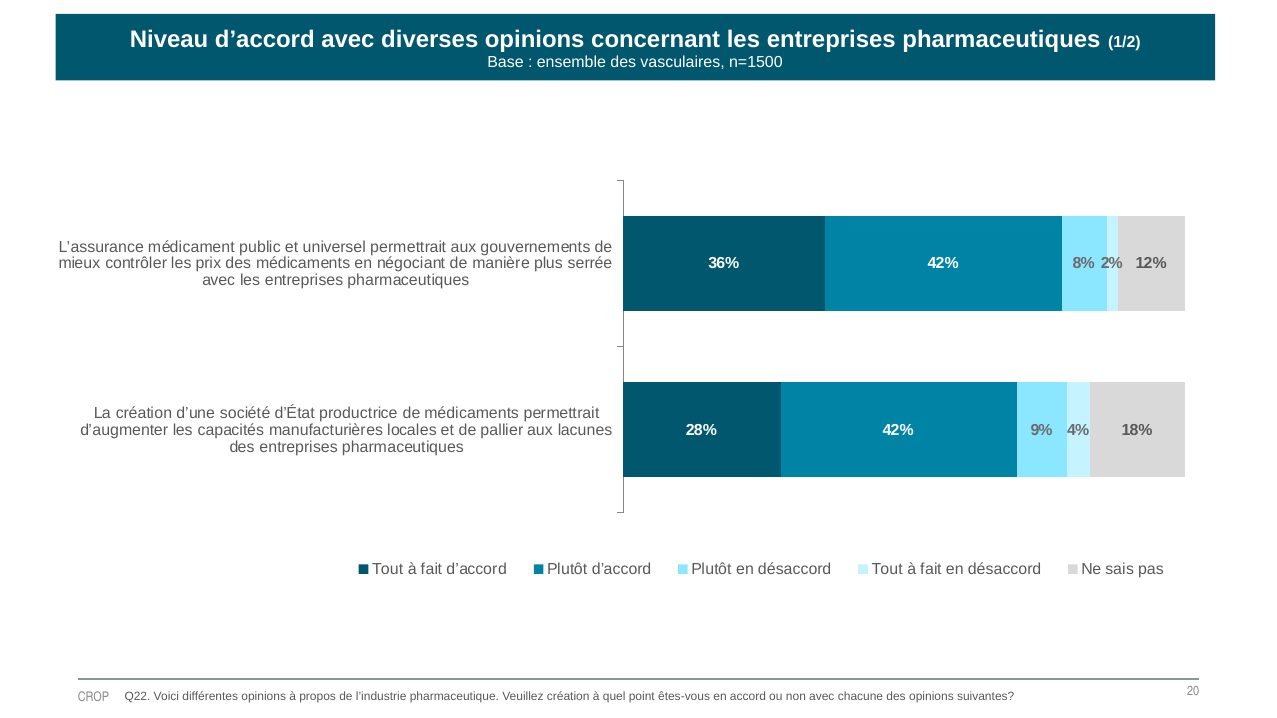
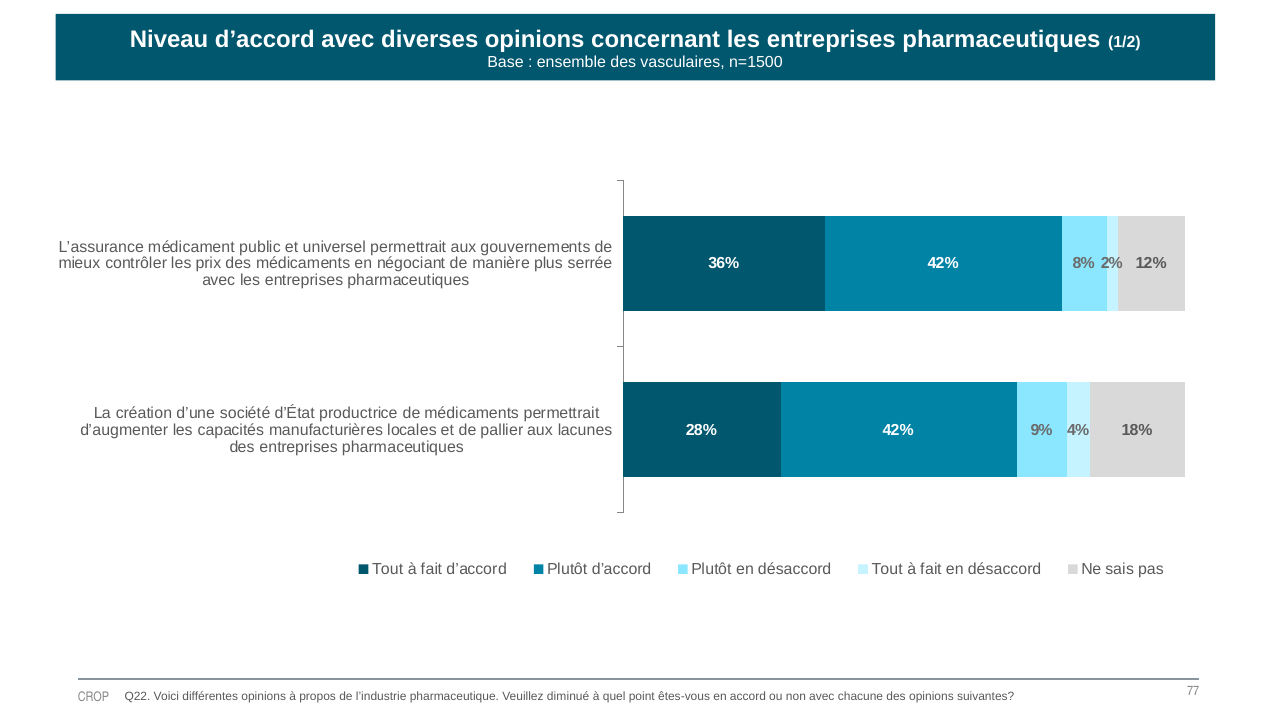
Veuillez création: création -> diminué (568, 697)
20: 20 -> 77 (1193, 692)
